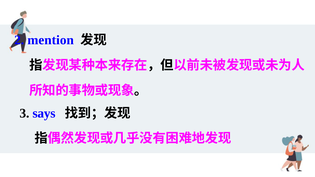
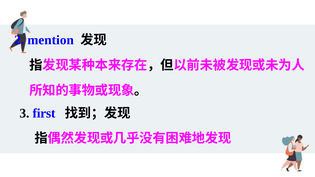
says: says -> first (44, 114)
